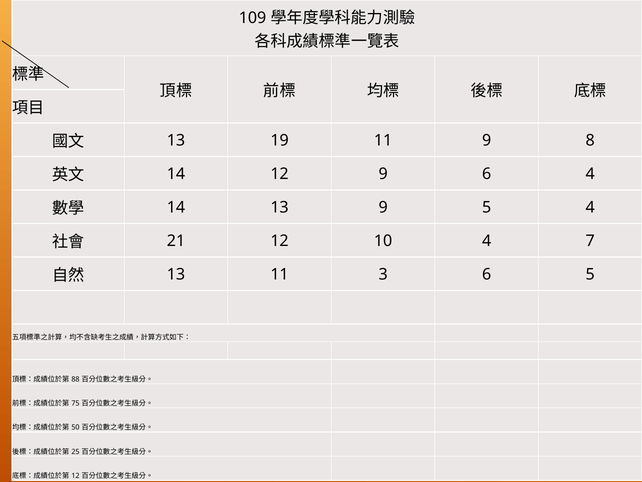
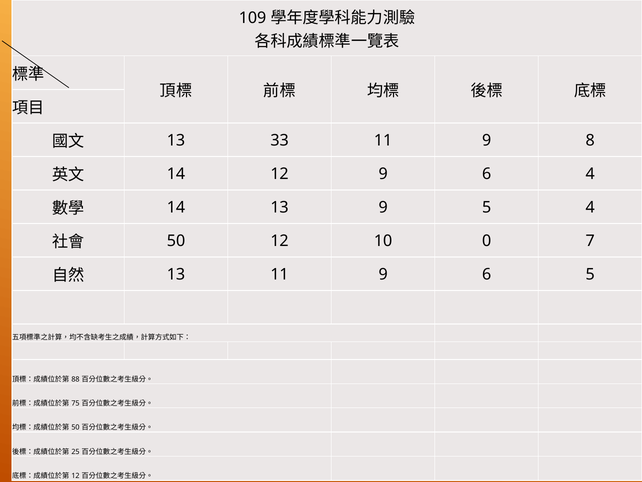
19: 19 -> 33 (280, 140)
21: 21 -> 50 (176, 241)
10 4: 4 -> 0 (487, 241)
13 11 3: 3 -> 9 (383, 274)
